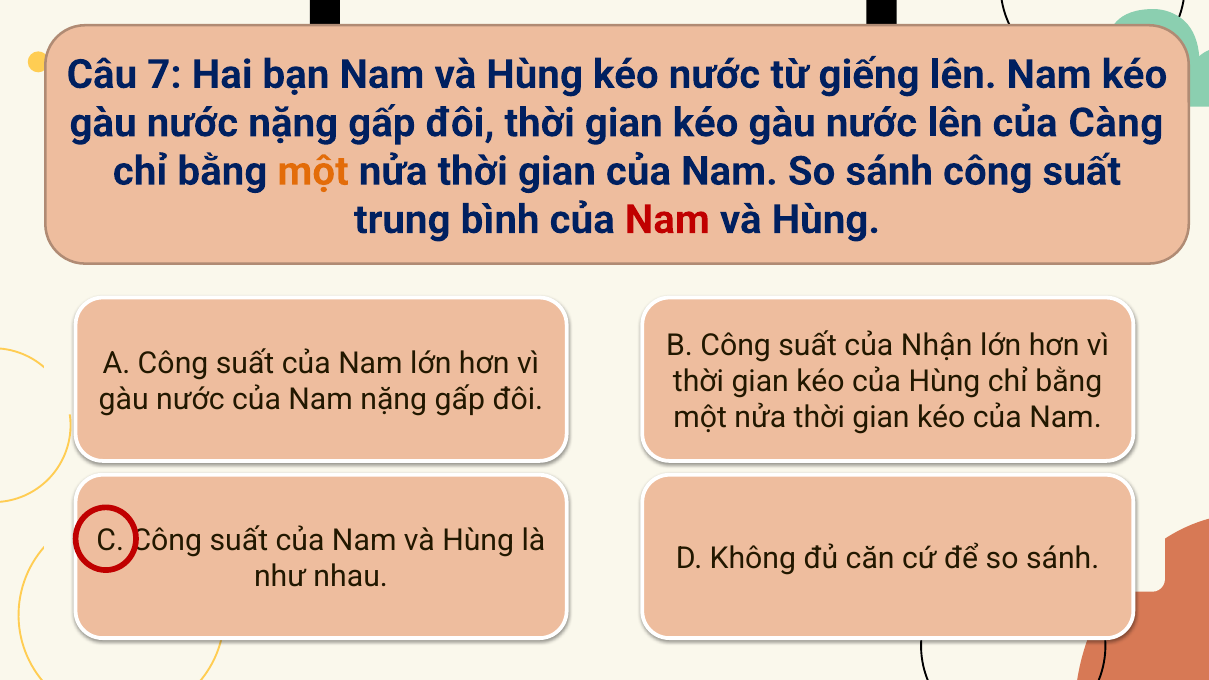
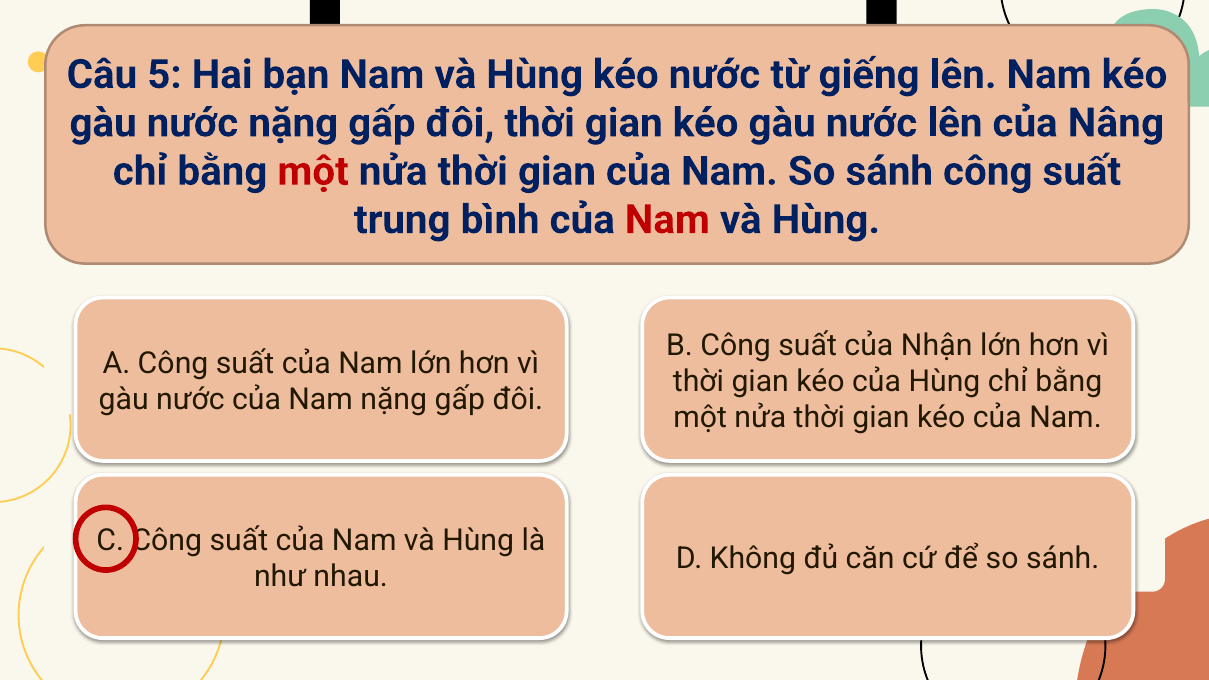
7: 7 -> 5 (164, 75)
Càng: Càng -> Nâng (1116, 123)
một colour: orange -> red (313, 171)
